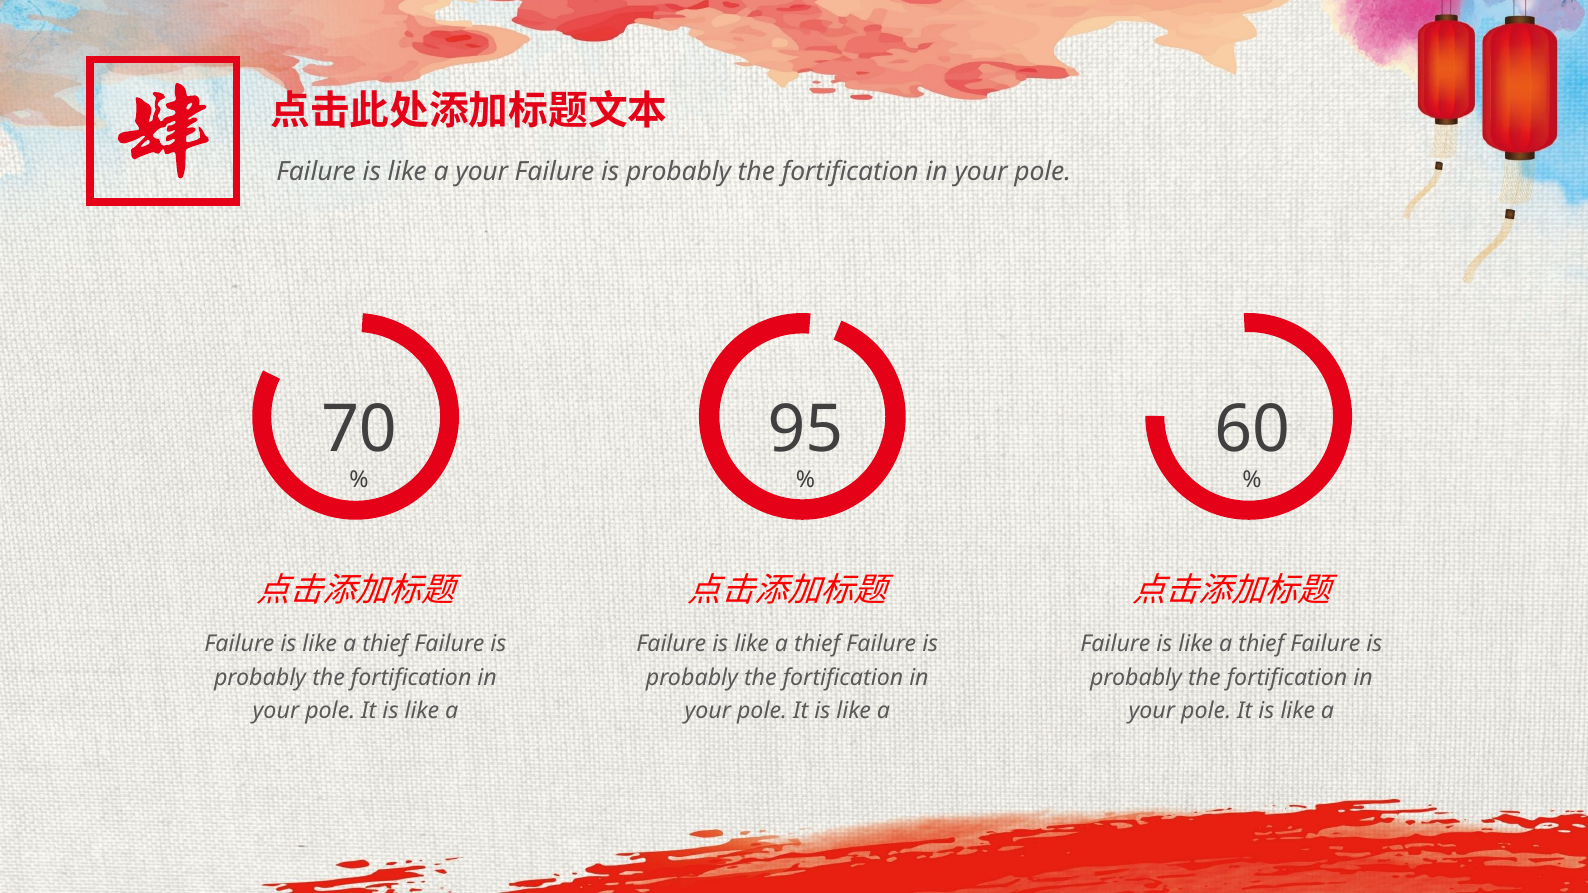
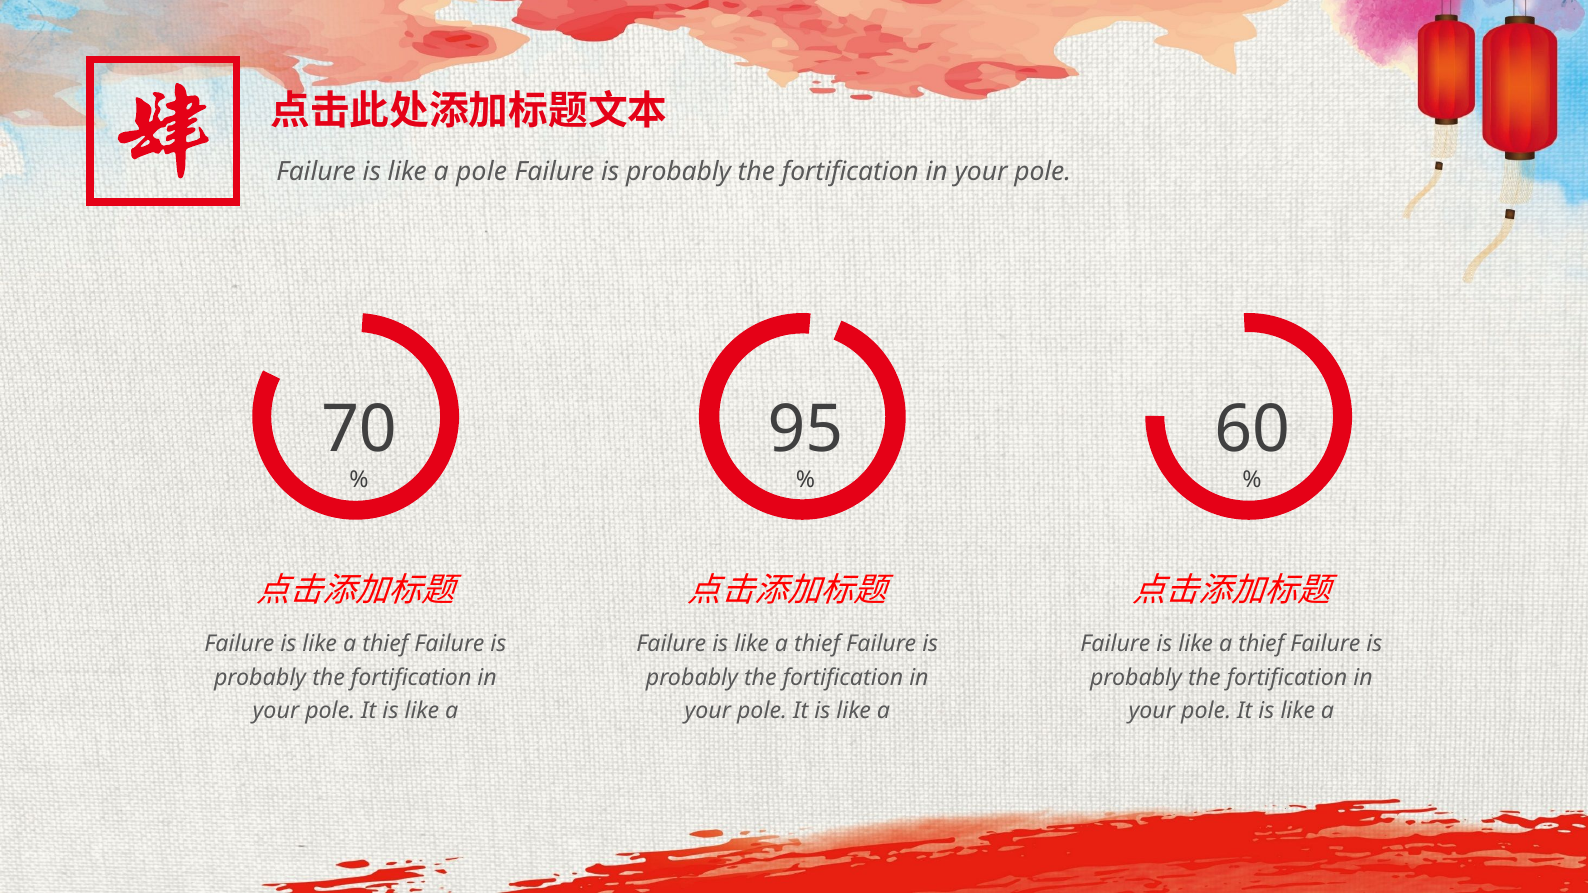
a your: your -> pole (482, 171)
